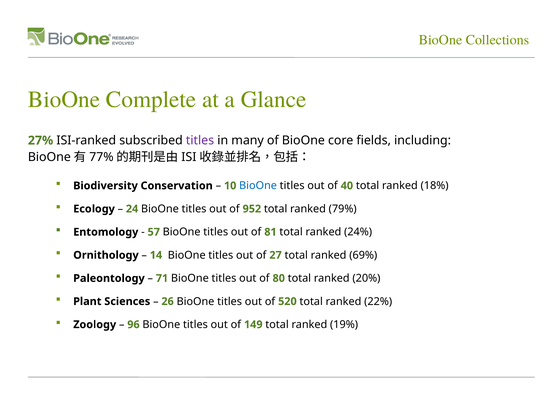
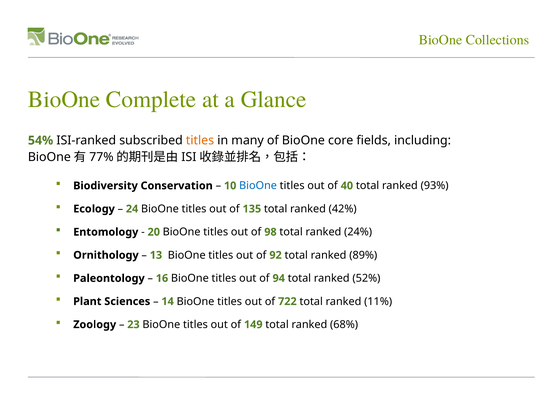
27%: 27% -> 54% (41, 140)
titles colour: purple -> orange (200, 140)
18%: 18% -> 93% (435, 186)
952: 952 -> 135 (252, 209)
79%: 79% -> 42% (343, 209)
57: 57 -> 20 (154, 232)
81: 81 -> 98 (270, 232)
14: 14 -> 13 (156, 255)
27: 27 -> 92 (276, 255)
69%: 69% -> 89% (363, 255)
71: 71 -> 16 (162, 278)
80: 80 -> 94 (279, 278)
20%: 20% -> 52% (366, 278)
26: 26 -> 14 (168, 301)
520: 520 -> 722 (287, 301)
22%: 22% -> 11% (378, 301)
96: 96 -> 23 (133, 324)
19%: 19% -> 68% (344, 324)
